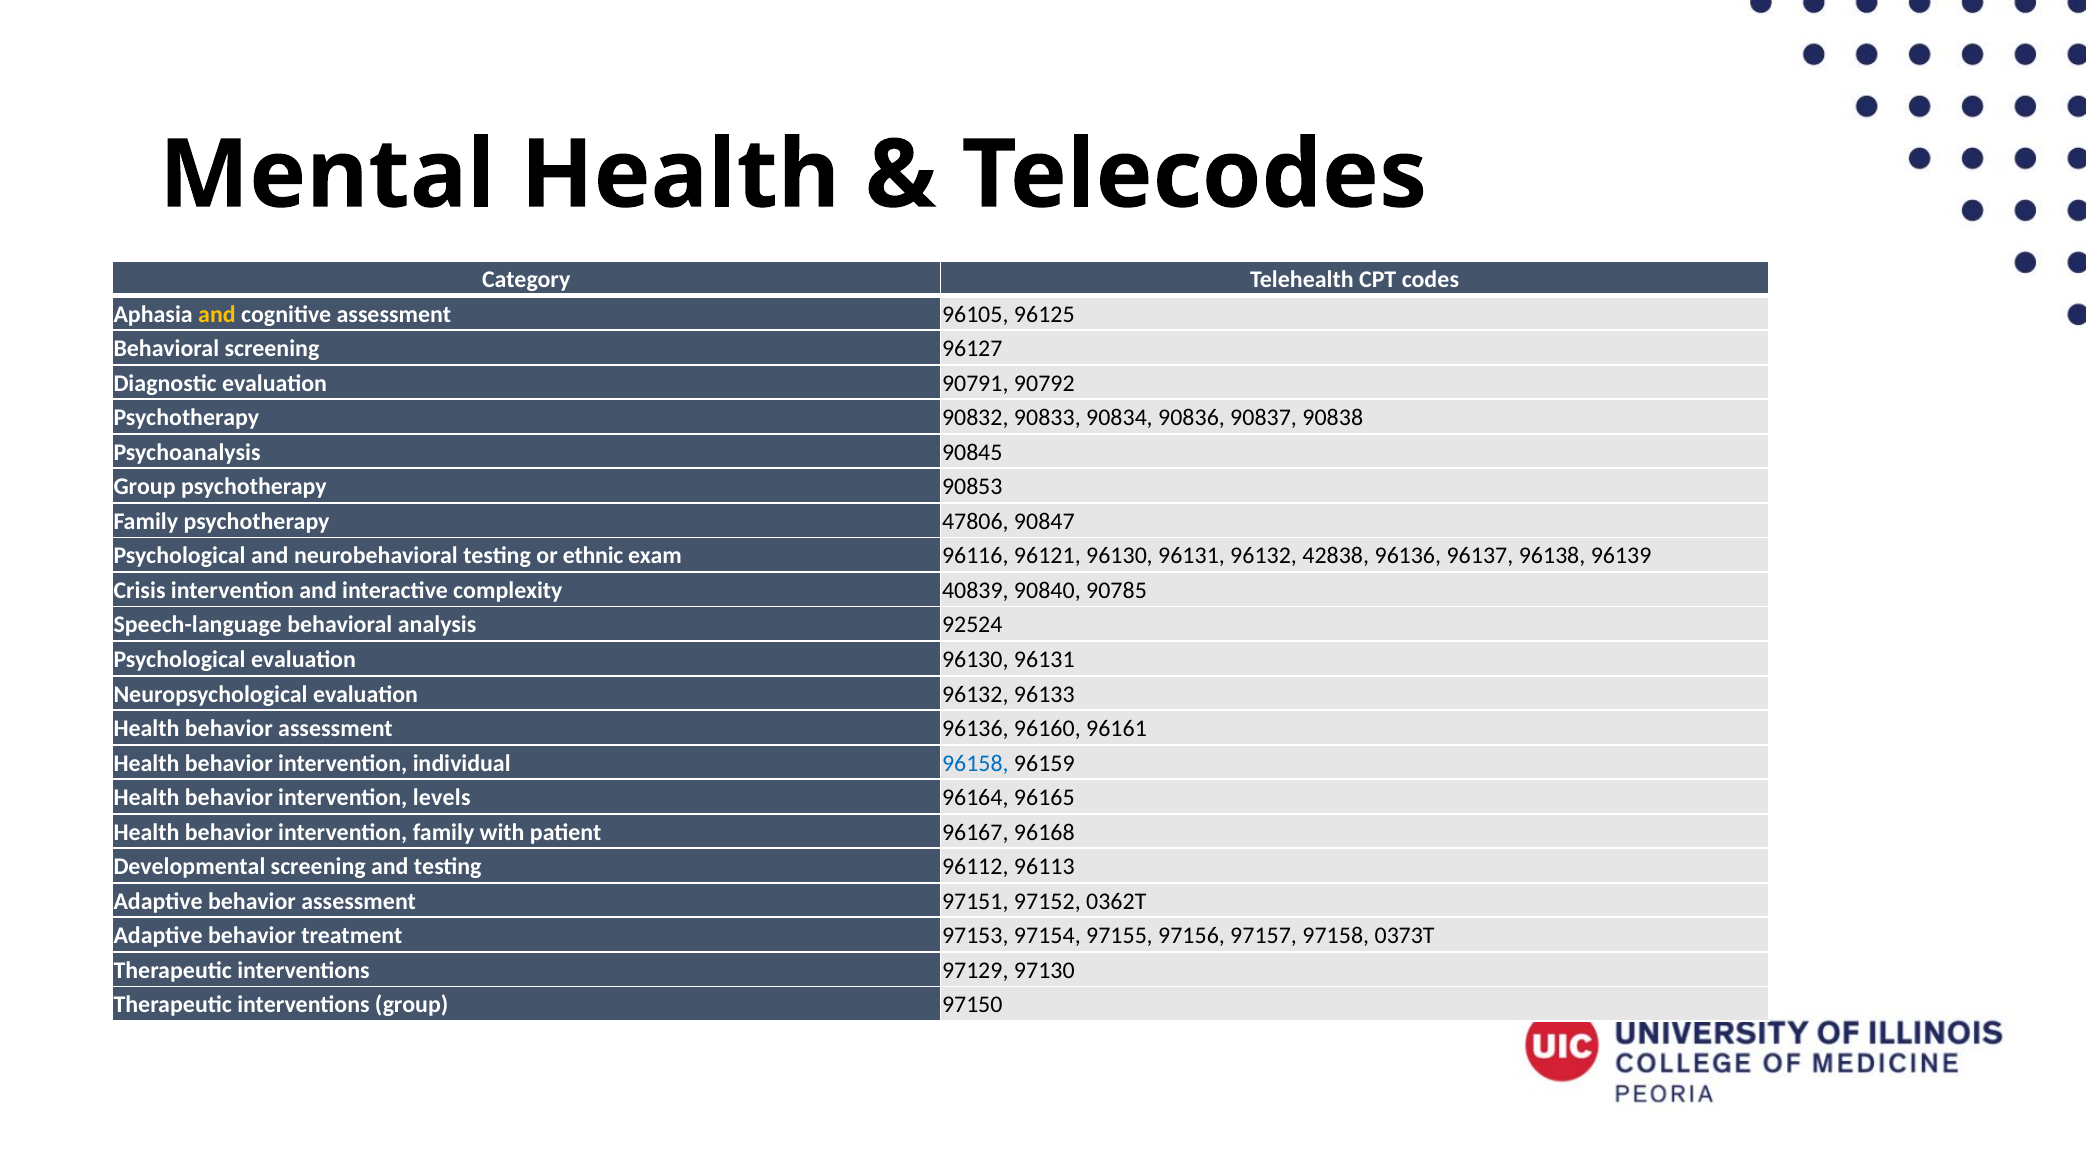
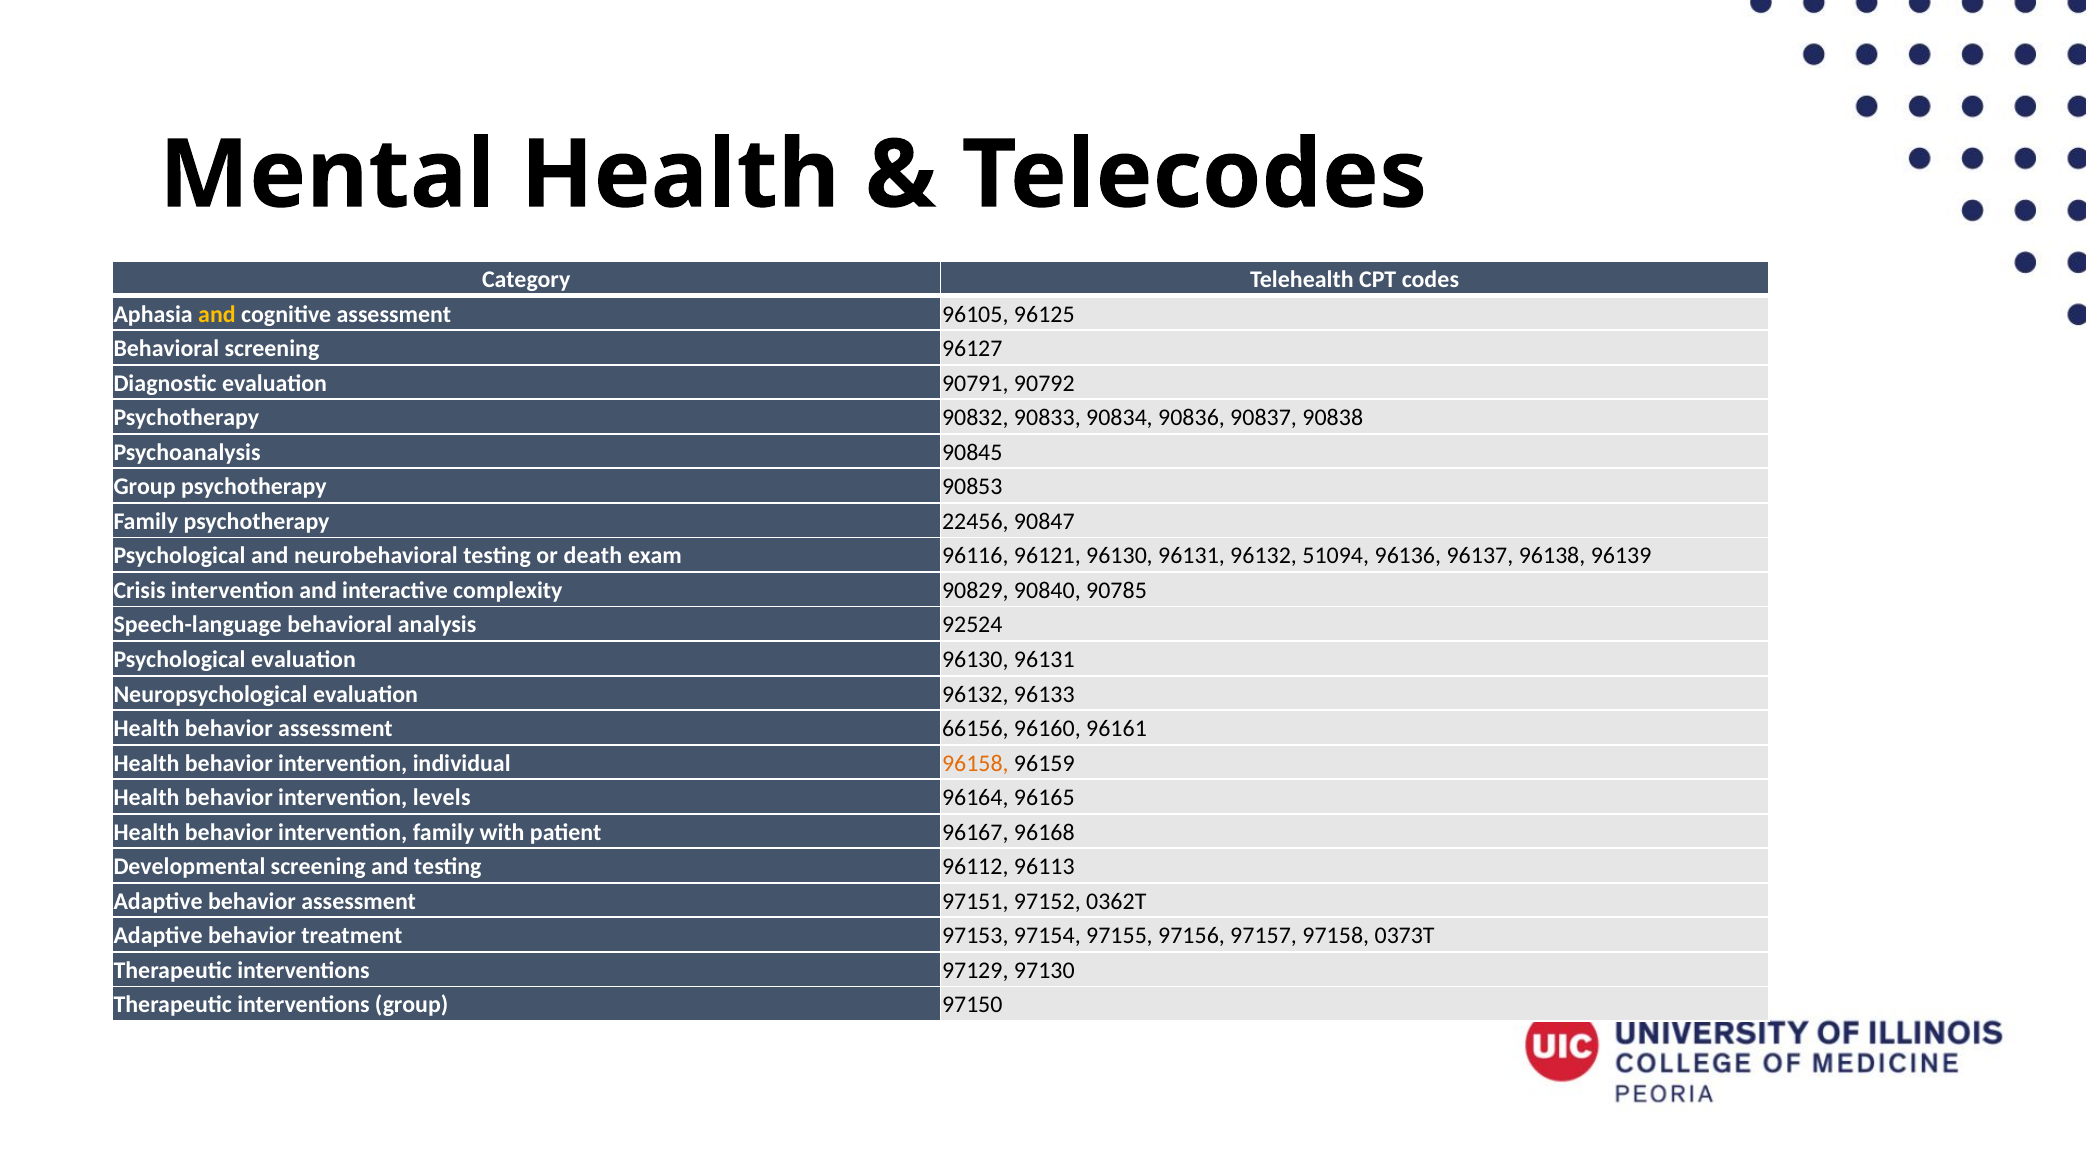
47806: 47806 -> 22456 (975, 522)
ethnic: ethnic -> death (593, 556)
42838: 42838 -> 51094 (1336, 556)
40839: 40839 -> 90829 (975, 591)
assessment 96136: 96136 -> 66156 (975, 729)
96158 colour: blue -> orange (975, 764)
